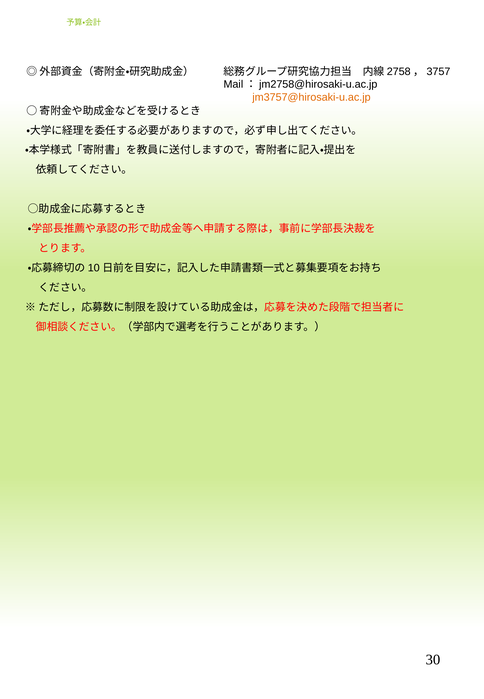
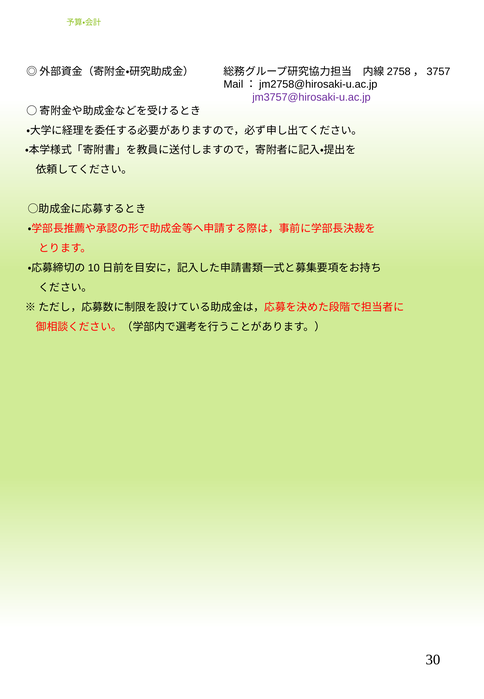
jm3757@hirosaki-u.ac.jp colour: orange -> purple (312, 97)
